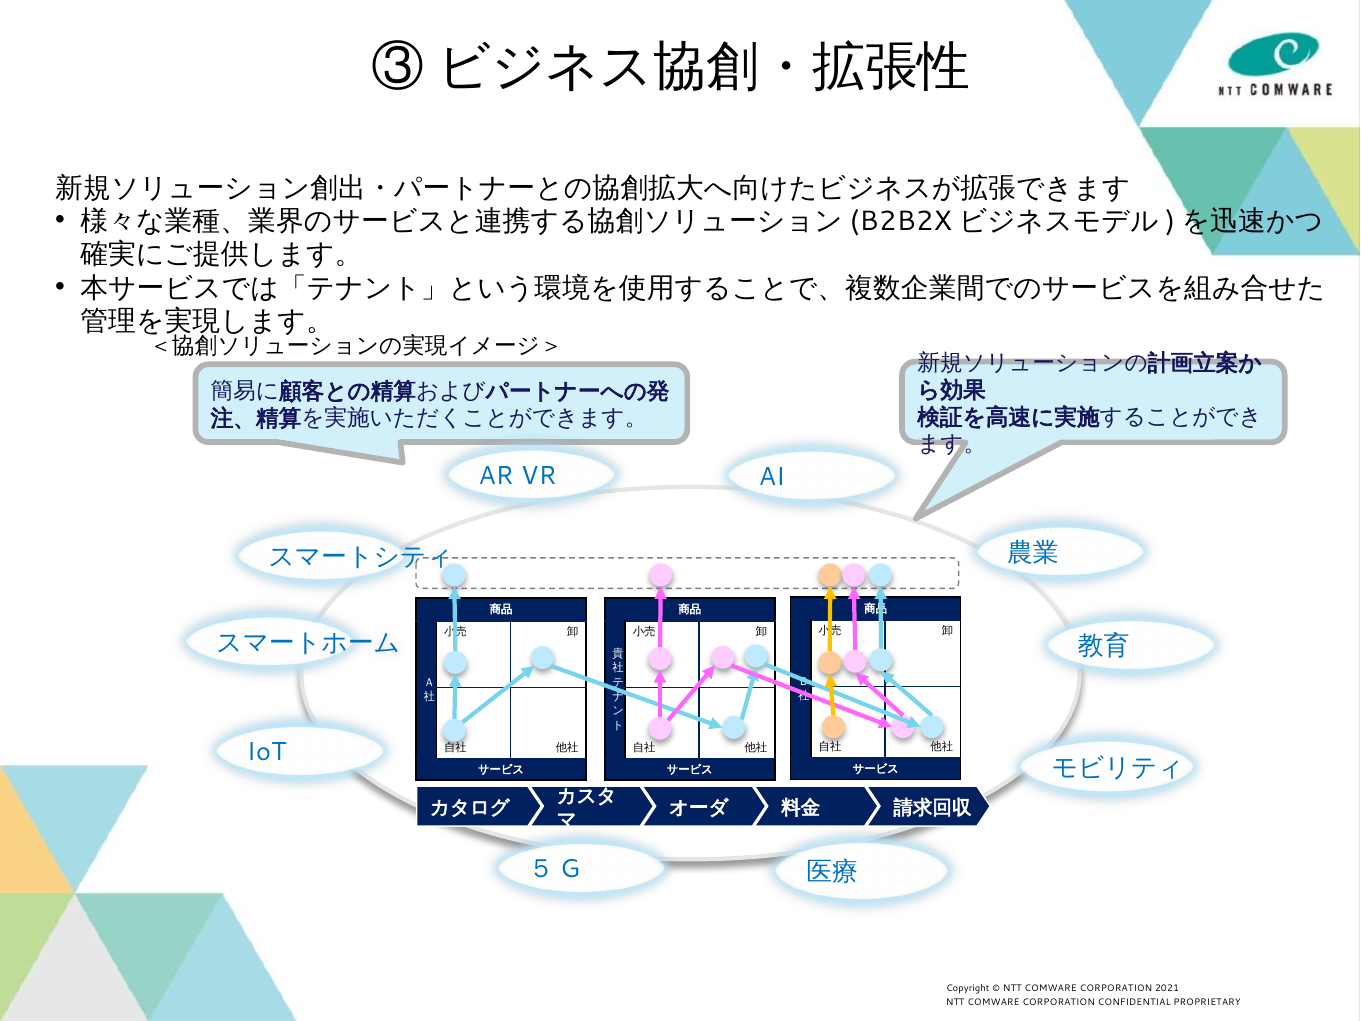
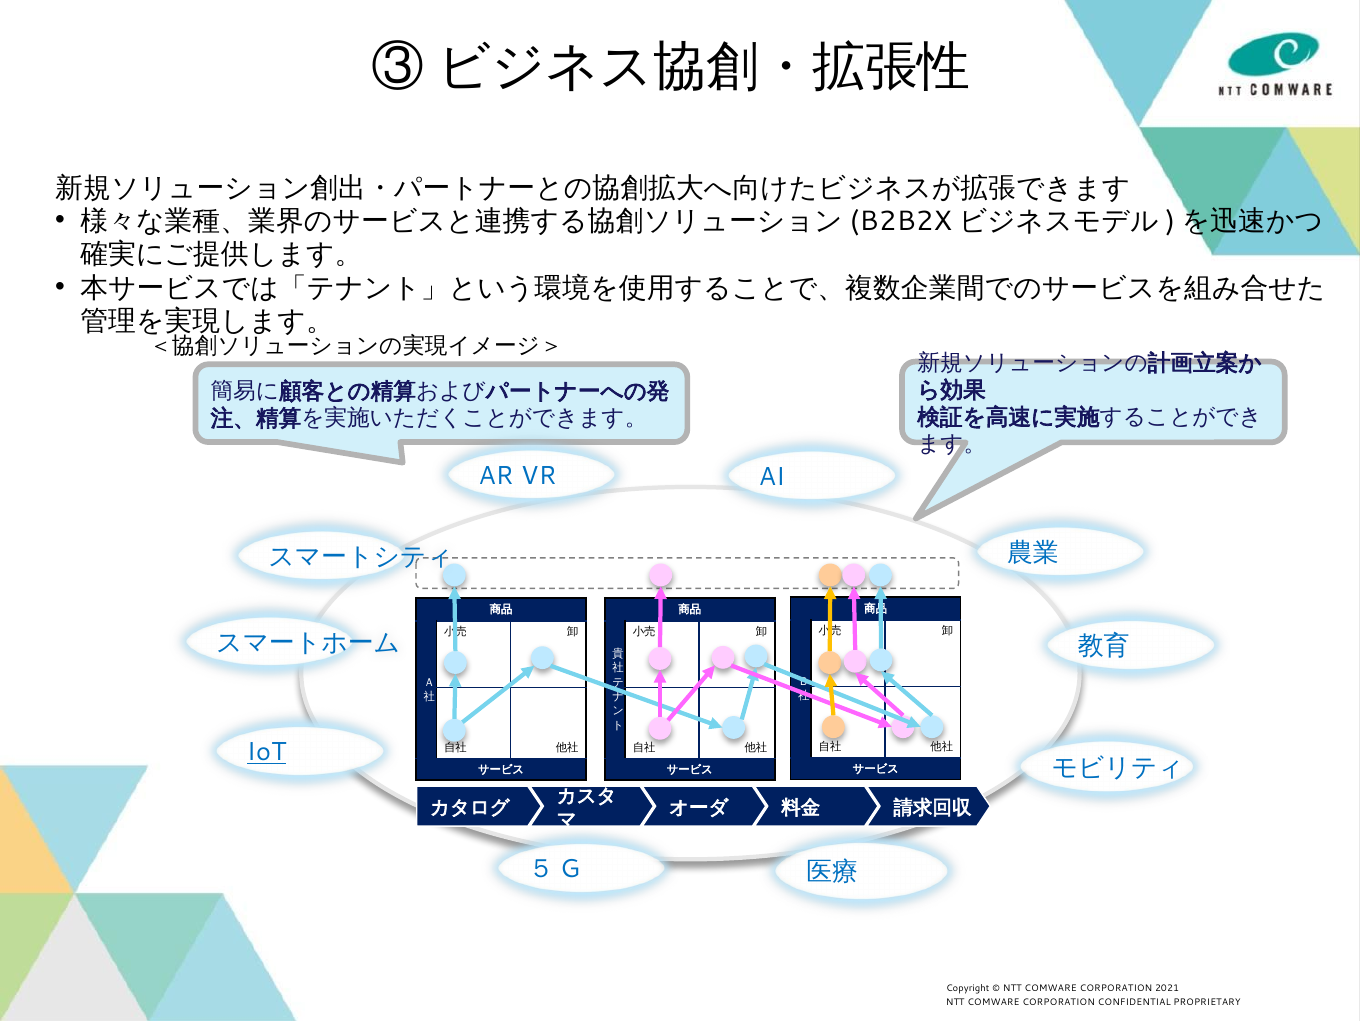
IoT underline: none -> present (267, 752)
